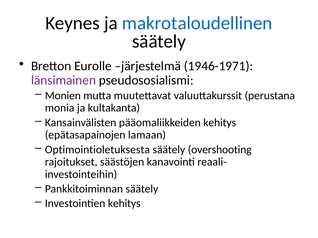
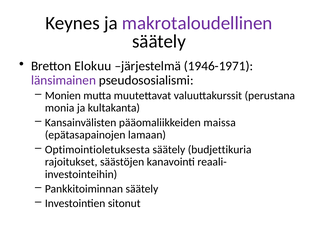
makrotaloudellinen colour: blue -> purple (197, 23)
Eurolle: Eurolle -> Elokuu (93, 66)
pääomaliikkeiden kehitys: kehitys -> maissa (220, 123)
overshooting: overshooting -> budjettikuria (220, 150)
Investointien kehitys: kehitys -> sitonut (124, 204)
